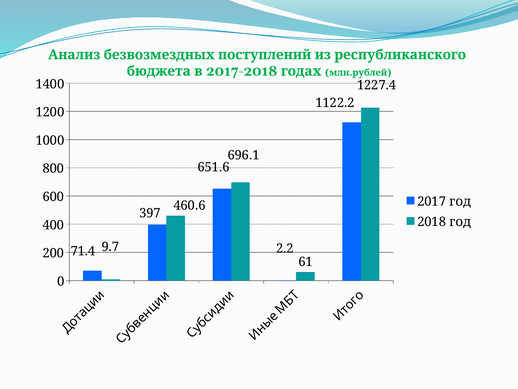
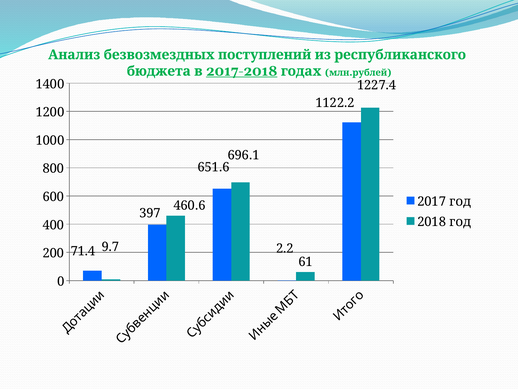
2017-2018 underline: none -> present (242, 71)
